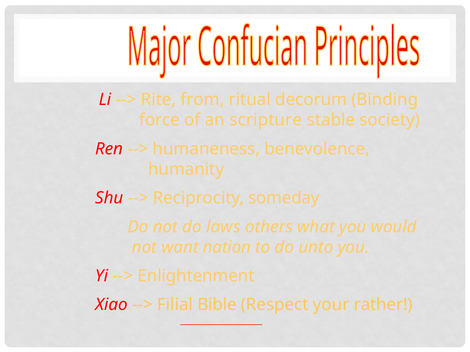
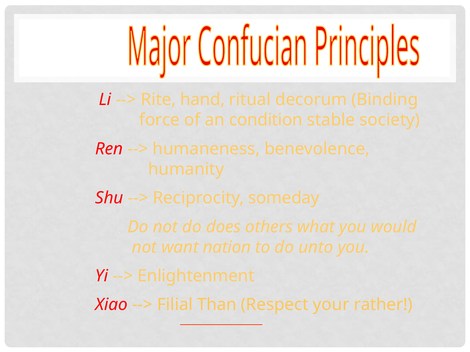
from: from -> hand (203, 100)
scripture: scripture -> condition (266, 120)
laws: laws -> does (223, 227)
Bible: Bible -> Than (217, 305)
